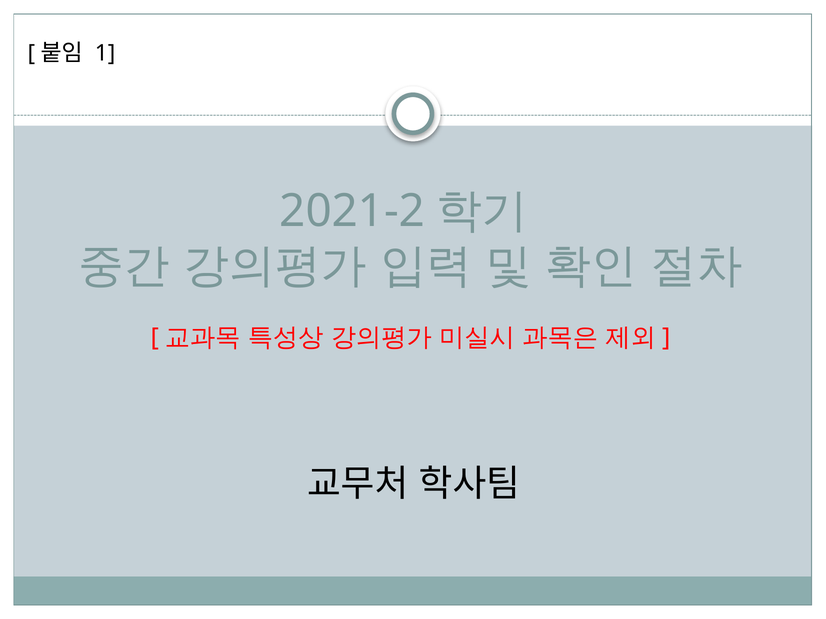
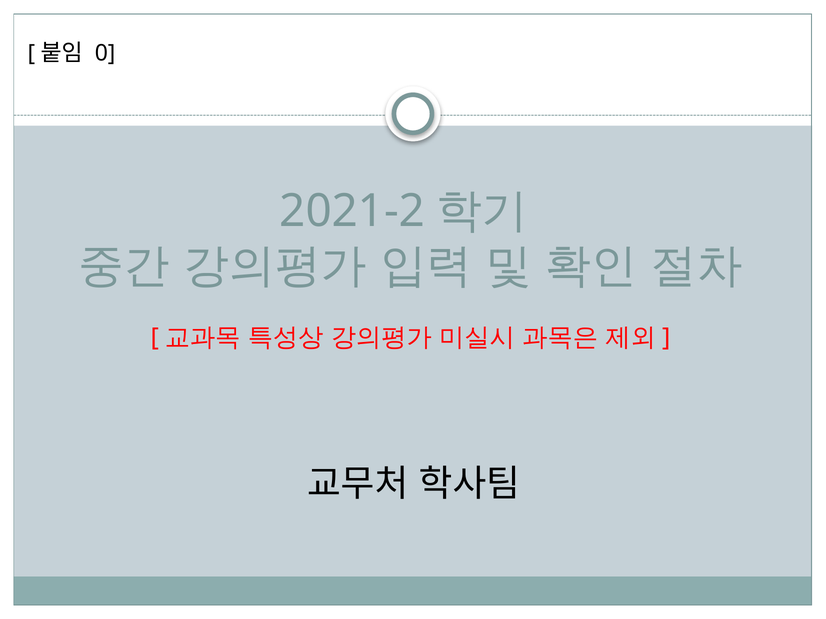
1: 1 -> 0 (105, 53)
